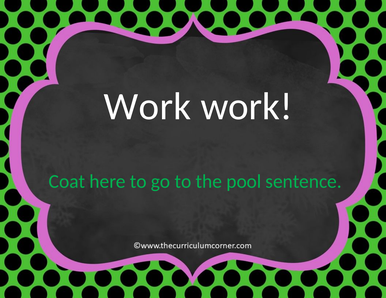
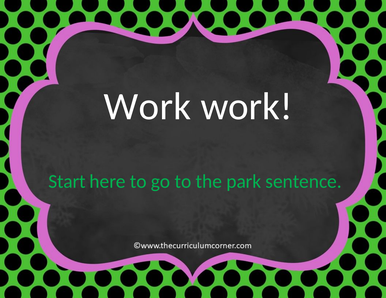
Coat: Coat -> Start (67, 181)
pool: pool -> park (244, 181)
